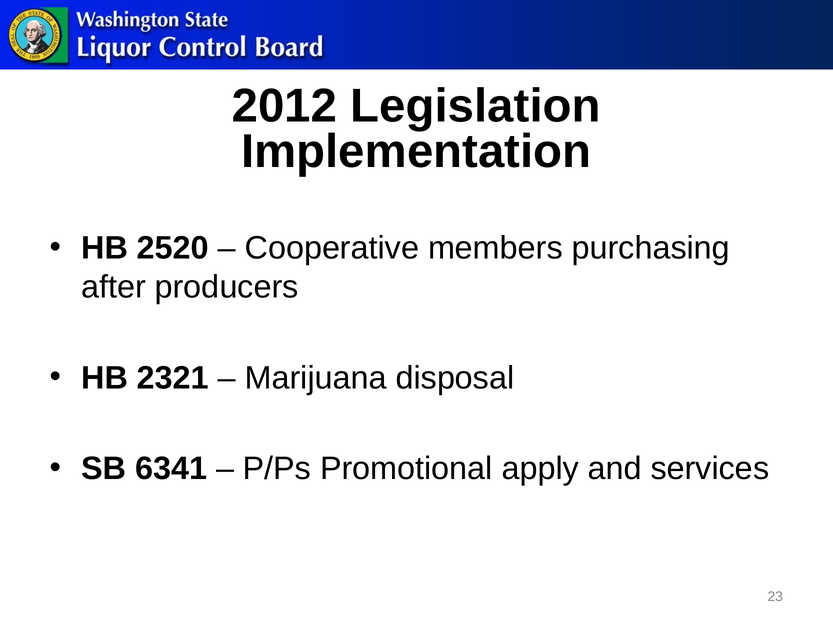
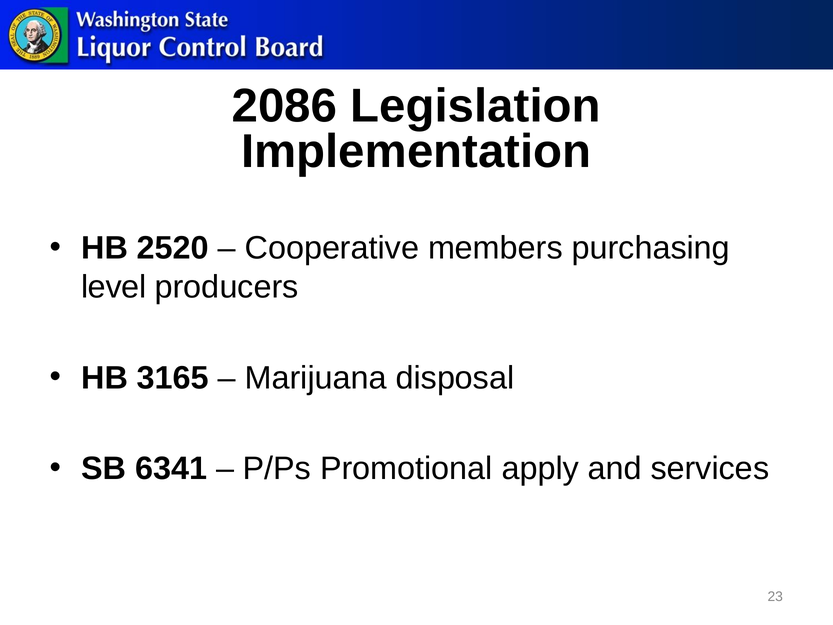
2012: 2012 -> 2086 (284, 106)
after: after -> level (114, 287)
2321: 2321 -> 3165 (173, 378)
